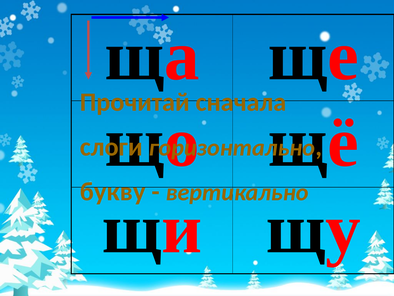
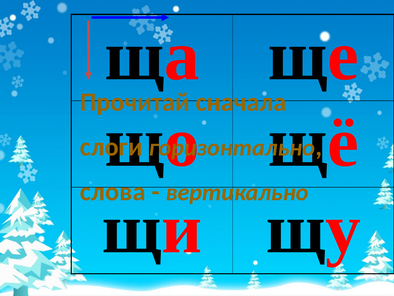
букву: букву -> слова (113, 191)
